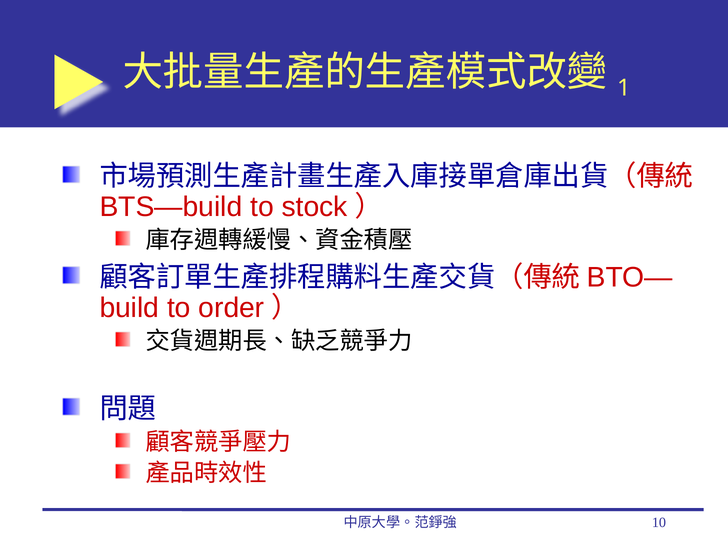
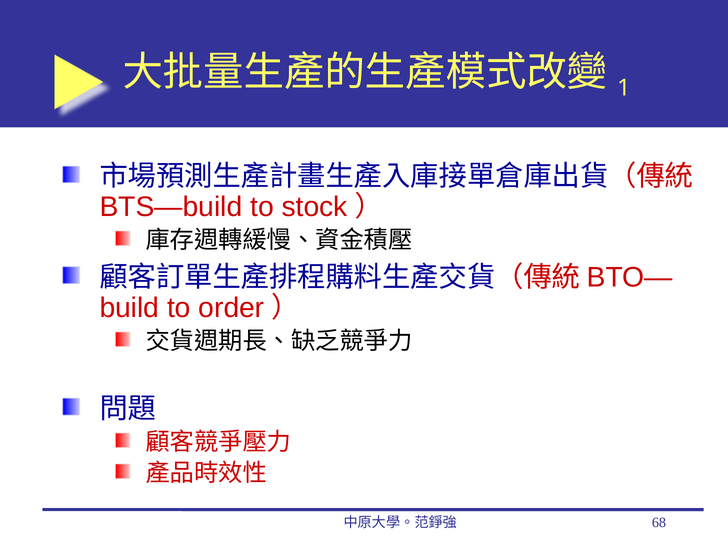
10: 10 -> 68 (659, 523)
